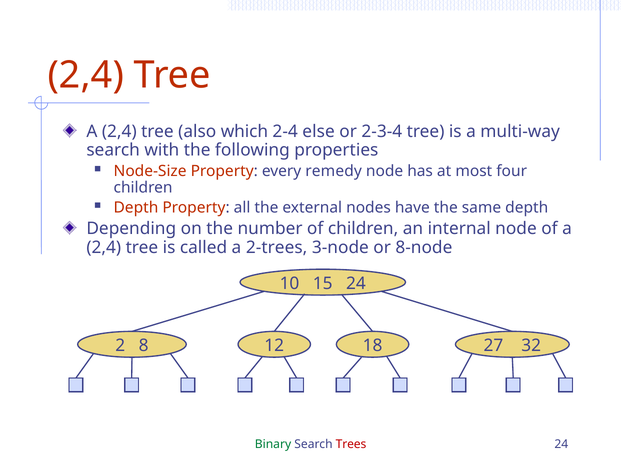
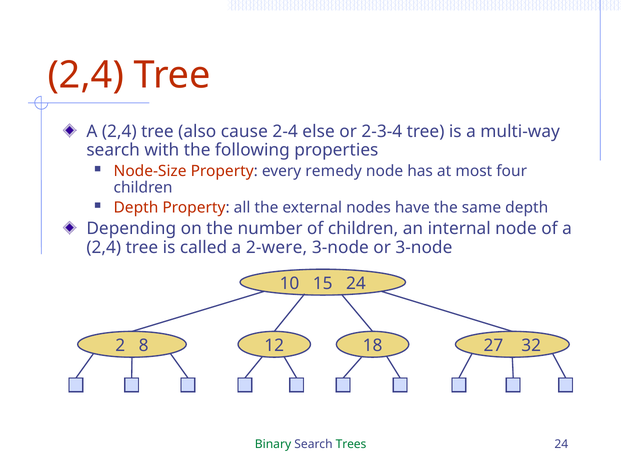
which: which -> cause (244, 131)
2-trees: 2-trees -> 2-were (277, 247)
or 8-node: 8-node -> 3-node (424, 247)
Trees colour: red -> green (351, 444)
